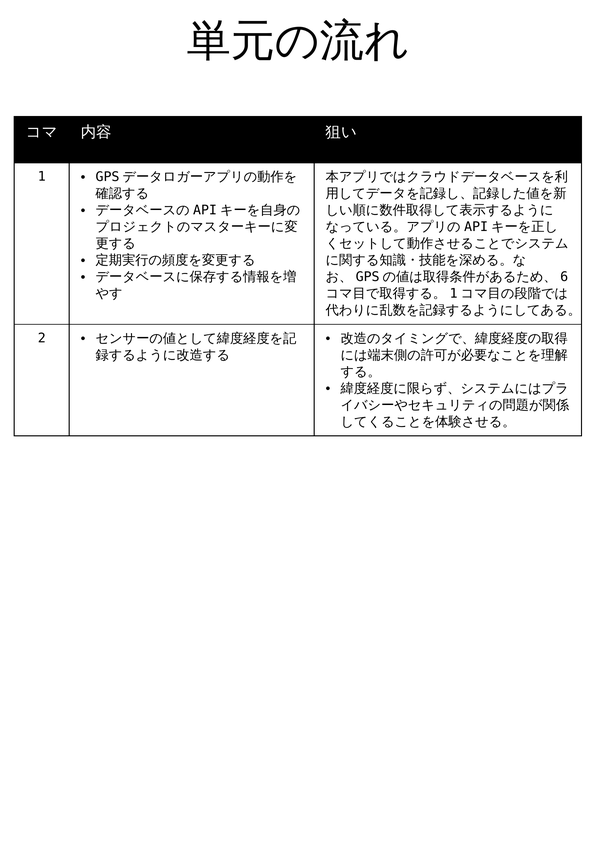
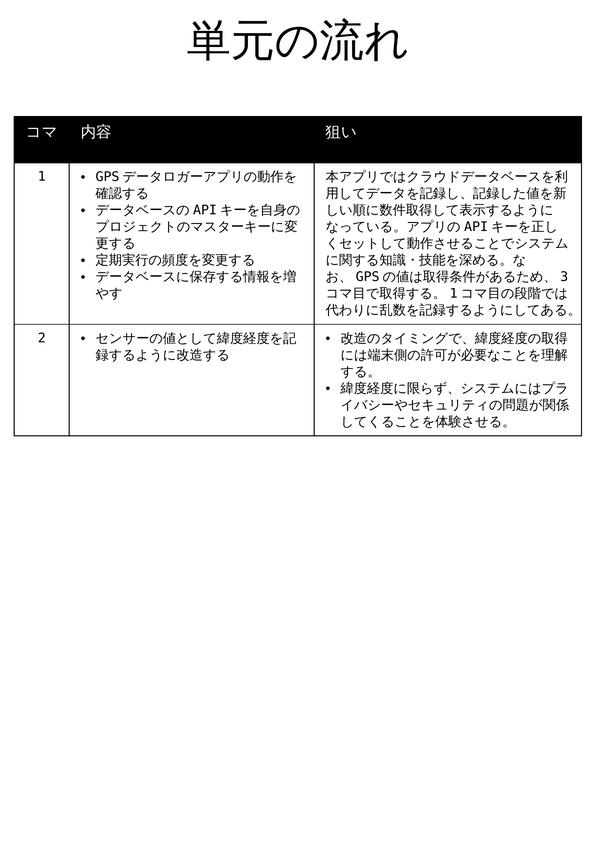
6: 6 -> 3 (564, 277)
